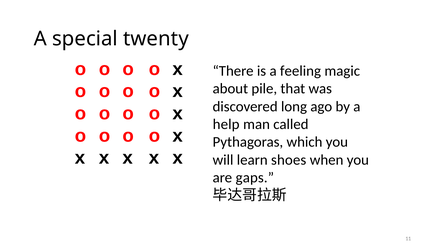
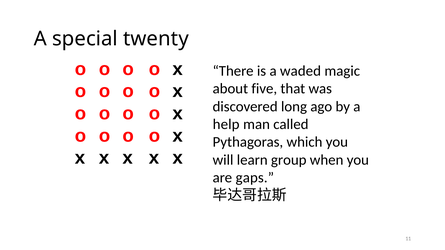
feeling: feeling -> waded (300, 71)
pile: pile -> five (264, 89)
shoes: shoes -> group (289, 160)
